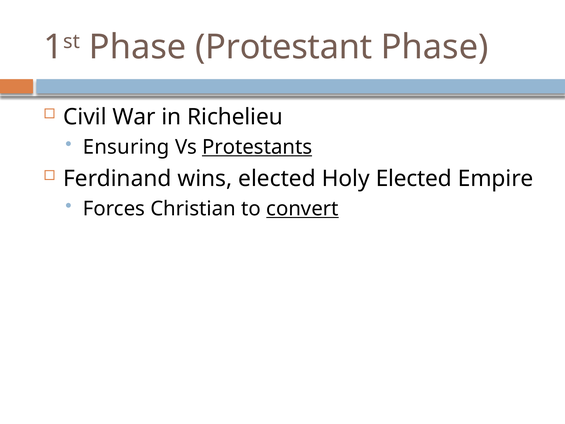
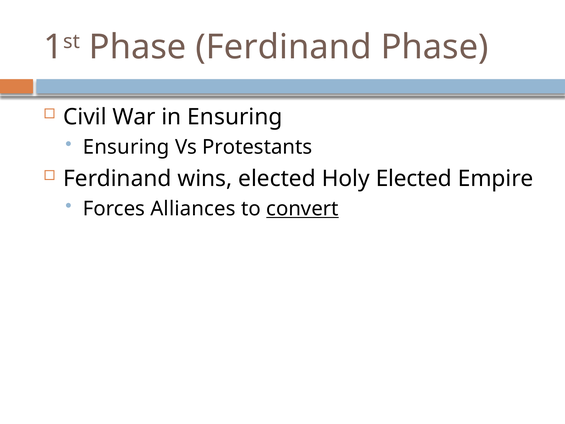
Phase Protestant: Protestant -> Ferdinand (283, 47)
in Richelieu: Richelieu -> Ensuring (235, 117)
Protestants underline: present -> none (257, 147)
Christian: Christian -> Alliances (193, 209)
